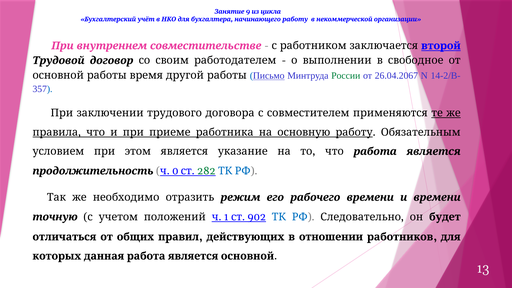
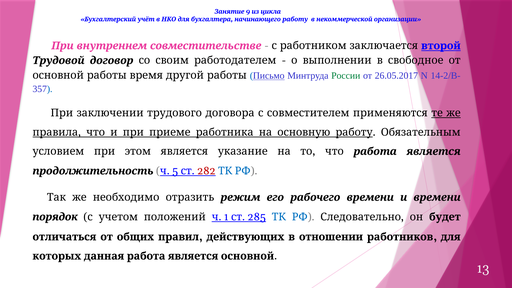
26.04.2067: 26.04.2067 -> 26.05.2017 (396, 76)
0: 0 -> 5 (175, 171)
282 colour: green -> red (206, 171)
точную: точную -> порядок (55, 217)
902: 902 -> 285 (257, 217)
